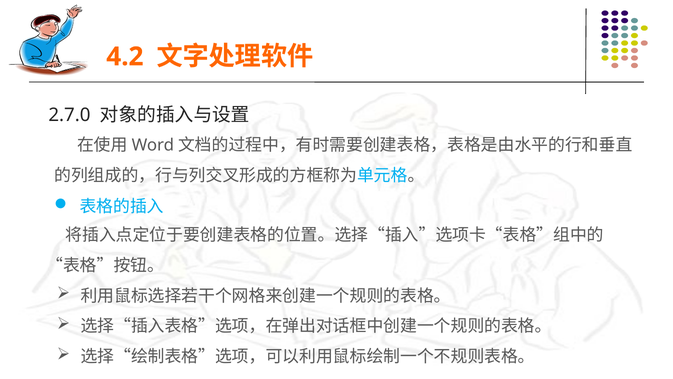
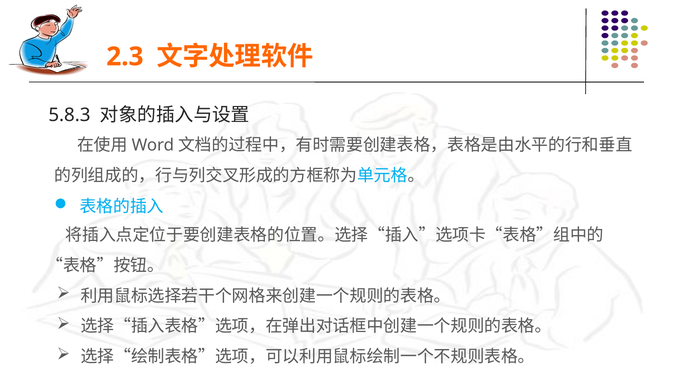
4.2: 4.2 -> 2.3 (125, 57)
2.7.0: 2.7.0 -> 5.8.3 (69, 115)
